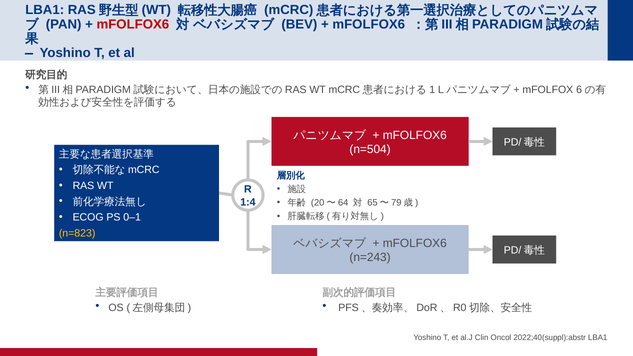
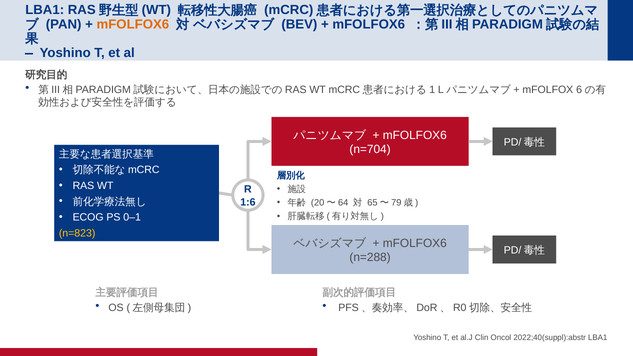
mFOLFOX6 colour: red -> orange (133, 24)
n=504: n=504 -> n=704 (370, 149)
1:4: 1:4 -> 1:6 (248, 202)
n=243: n=243 -> n=288 (370, 257)
